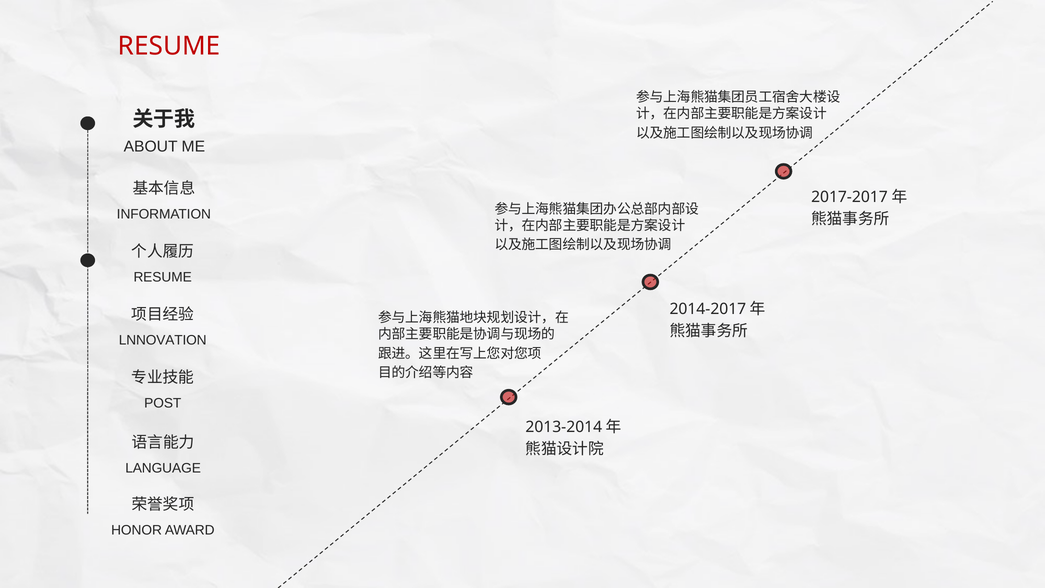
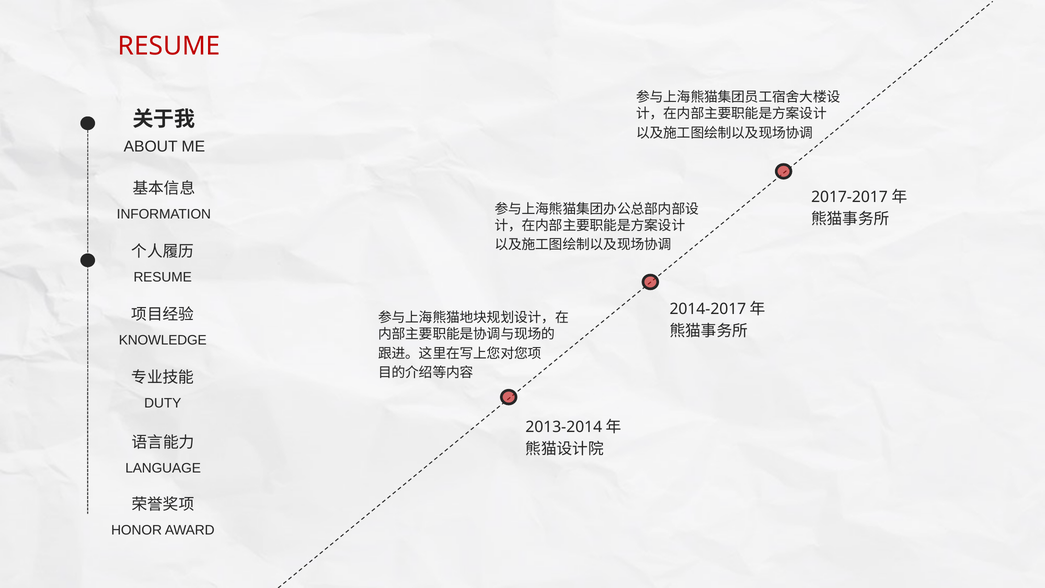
LNNOVATION: LNNOVATION -> KNOWLEDGE (163, 340)
POST: POST -> DUTY (163, 403)
